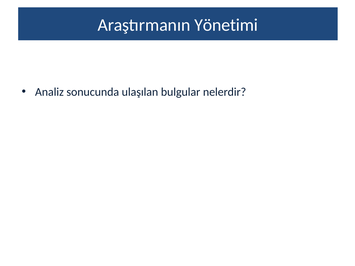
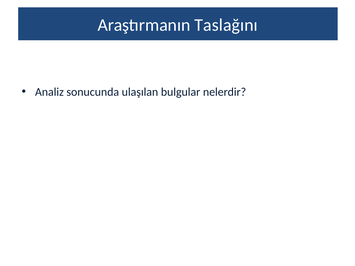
Yönetimi: Yönetimi -> Taslağını (226, 25)
